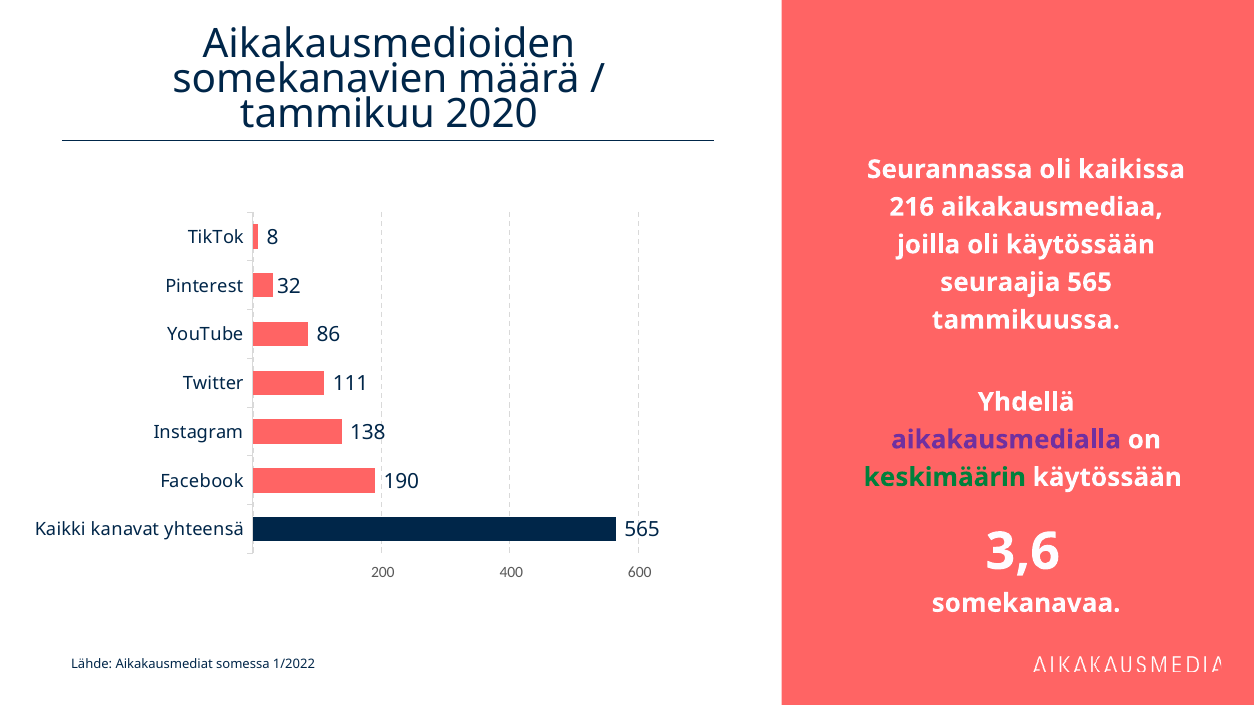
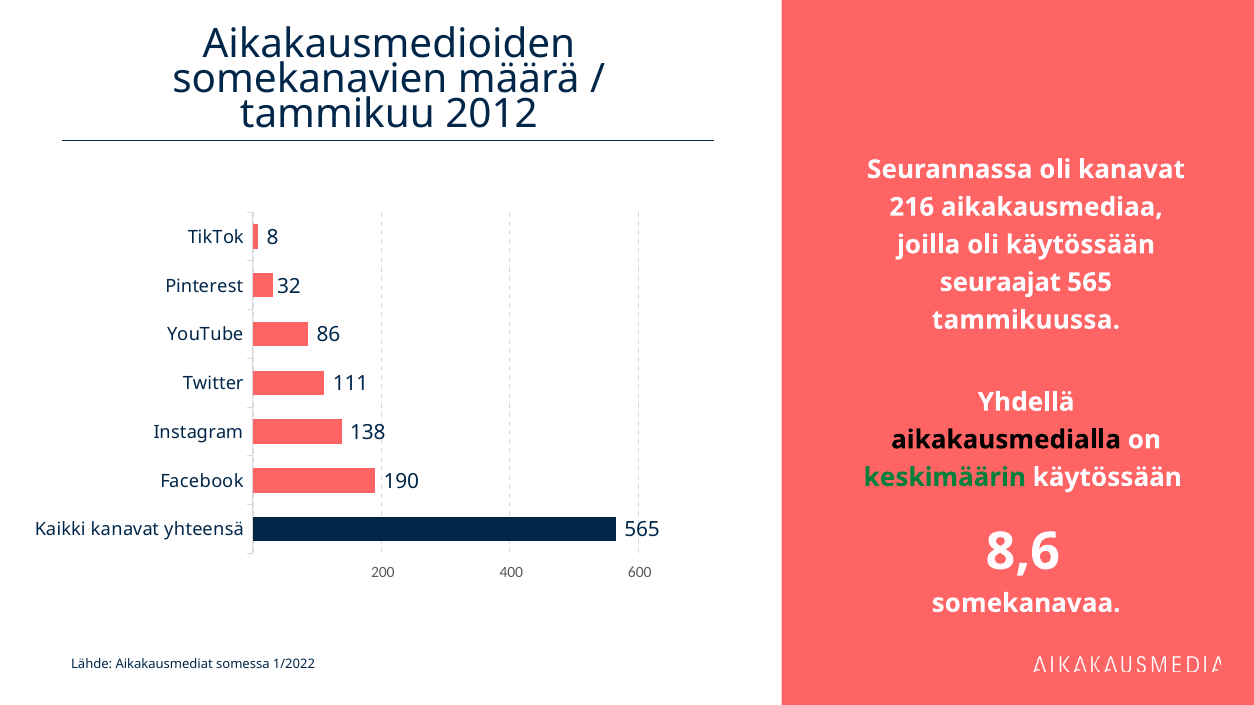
2020: 2020 -> 2012 (492, 114)
oli kaikissa: kaikissa -> kanavat (1131, 170)
seuraajia: seuraajia -> seuraajat (1000, 283)
aikakausmedialla colour: purple -> black (1006, 440)
3,6: 3,6 -> 8,6 (1023, 552)
